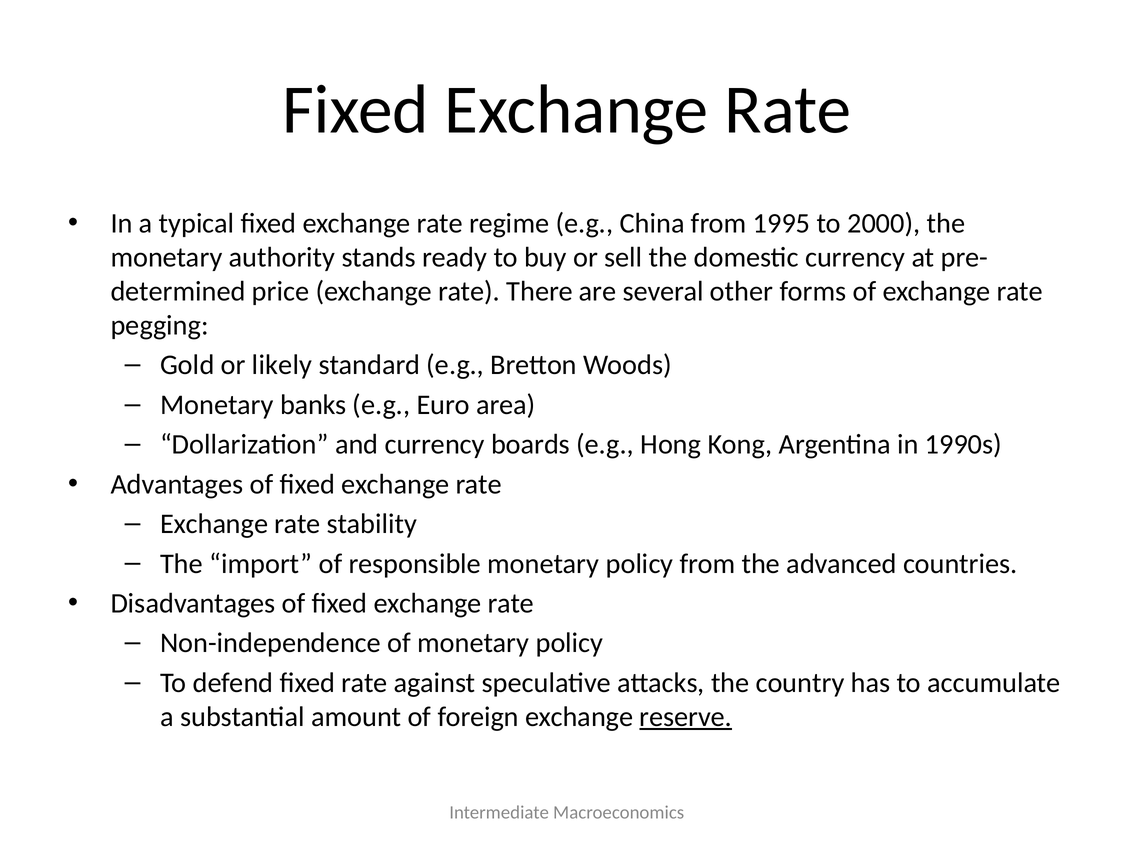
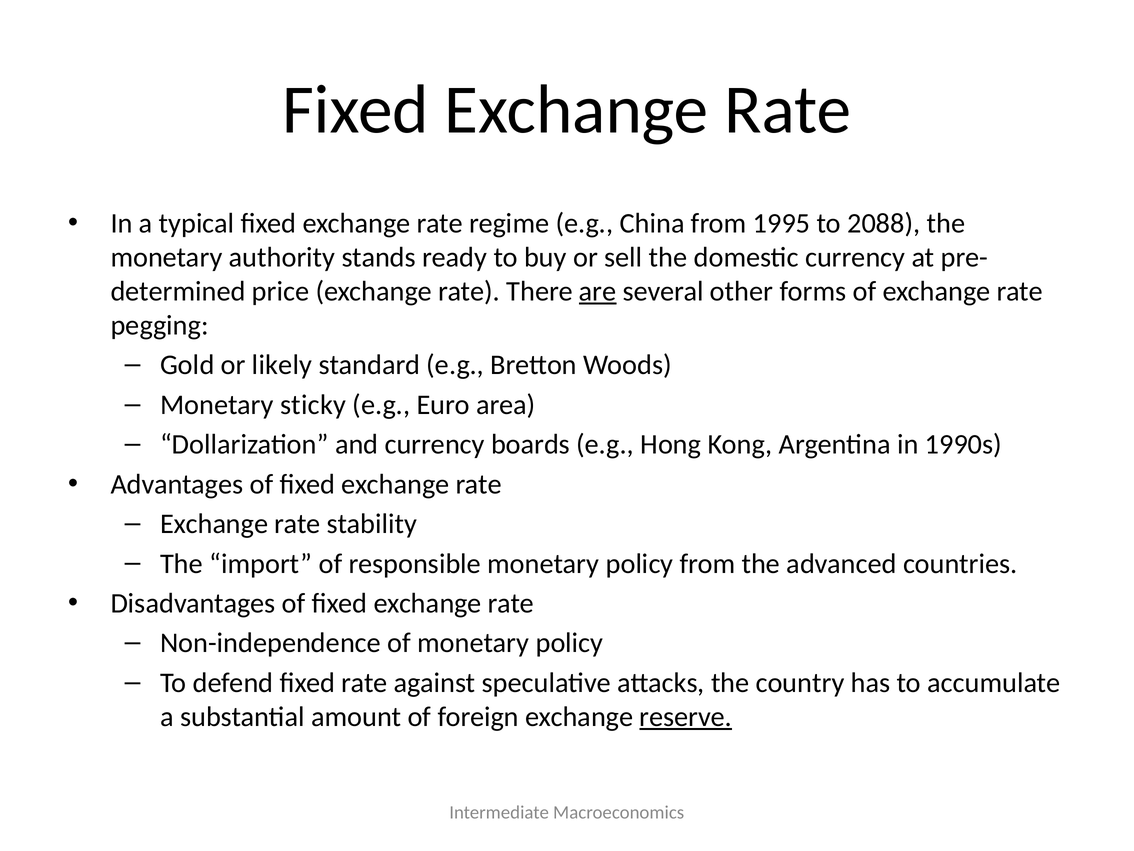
2000: 2000 -> 2088 (884, 223)
are underline: none -> present (598, 291)
banks: banks -> sticky (313, 405)
